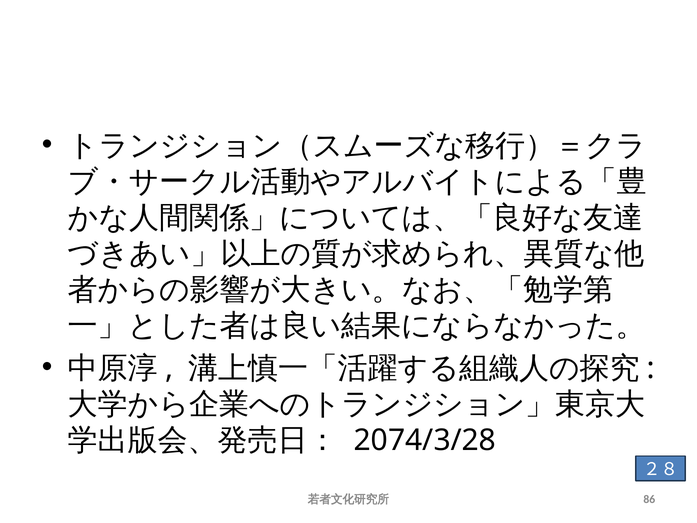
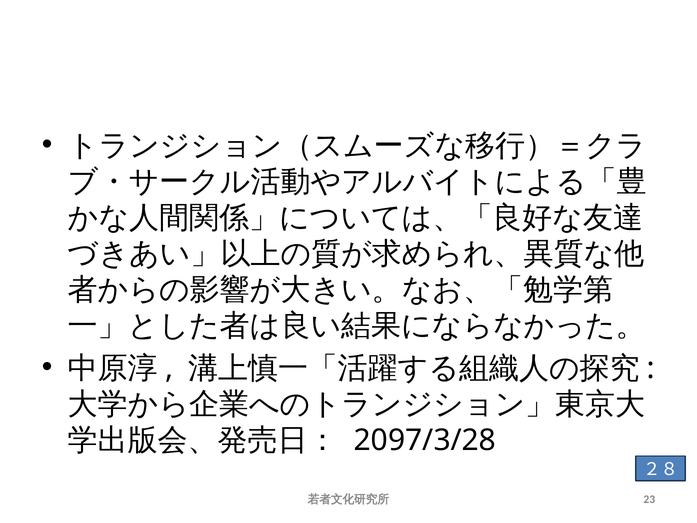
2074/3/28: 2074/3/28 -> 2097/3/28 (425, 440)
86: 86 -> 23 (649, 499)
